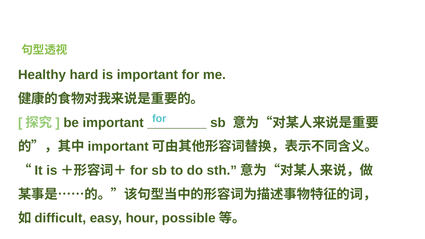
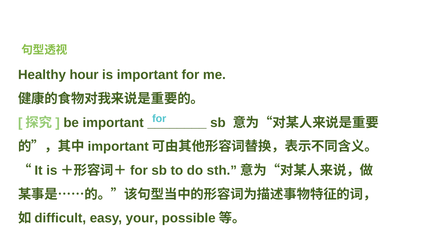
hard: hard -> hour (84, 75)
hour: hour -> your (142, 218)
